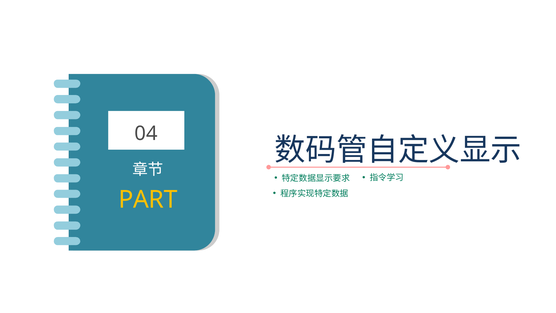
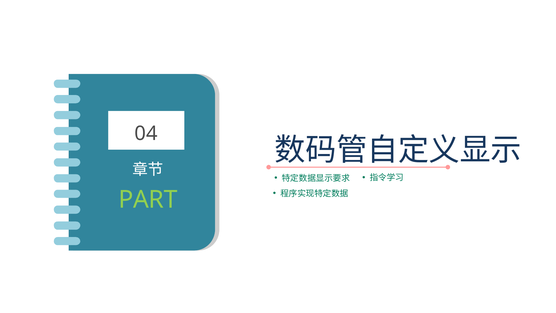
PART colour: yellow -> light green (148, 199)
